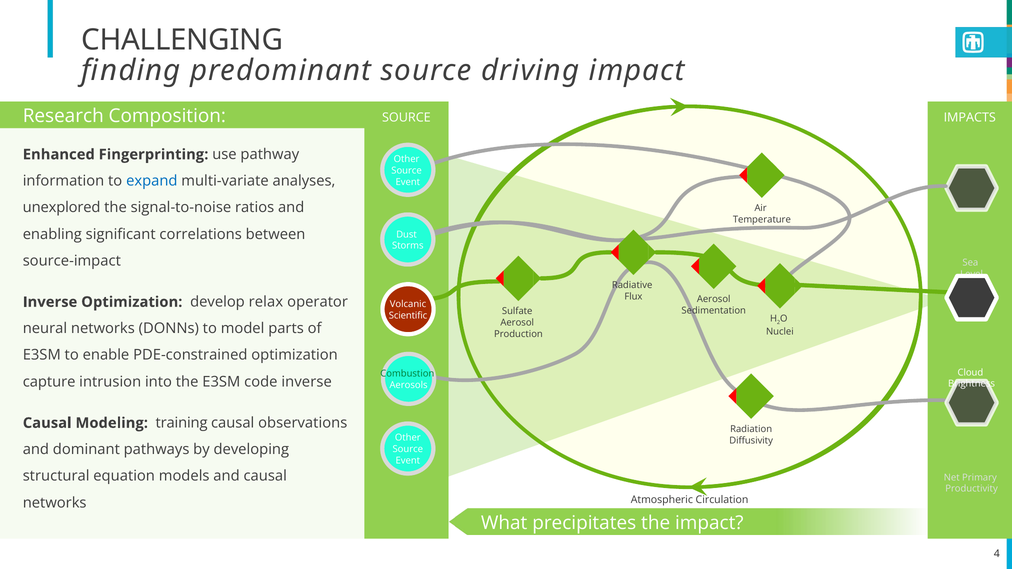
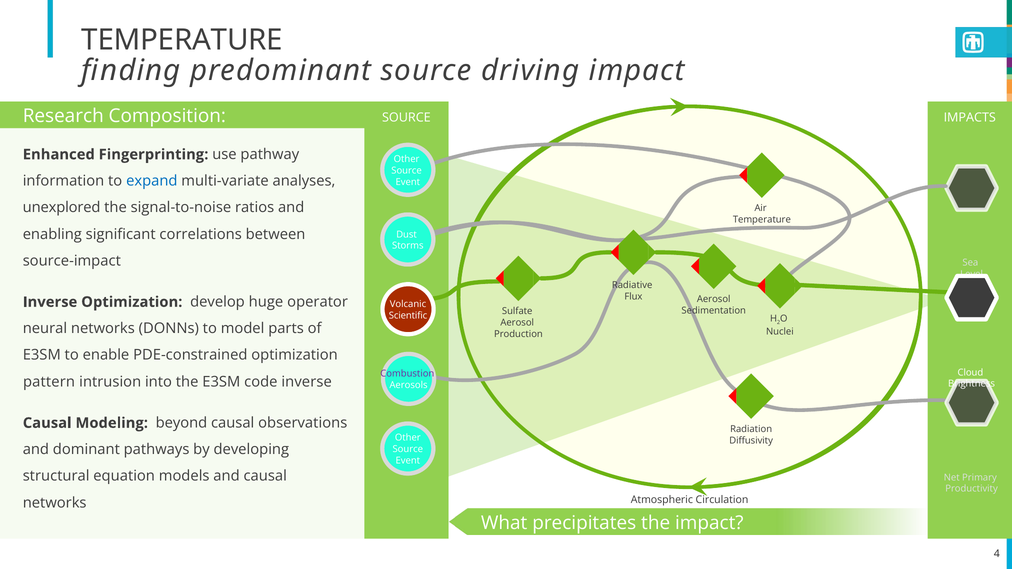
CHALLENGING: CHALLENGING -> TEMPERATURE (182, 40)
relax: relax -> huge (266, 302)
Combustion colour: green -> purple (407, 374)
capture: capture -> pattern (49, 382)
training: training -> beyond (181, 423)
